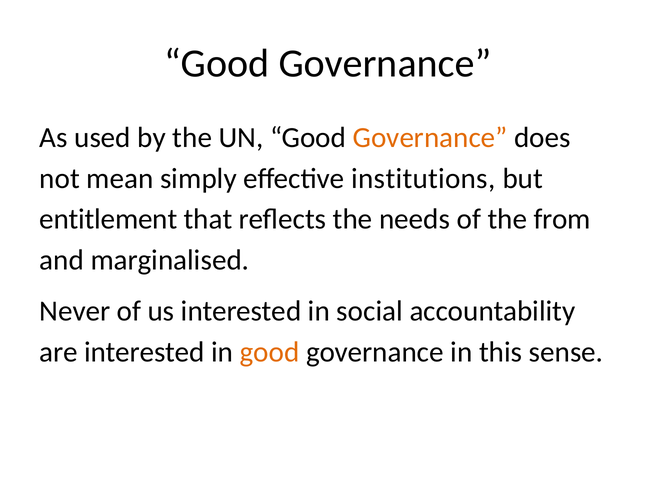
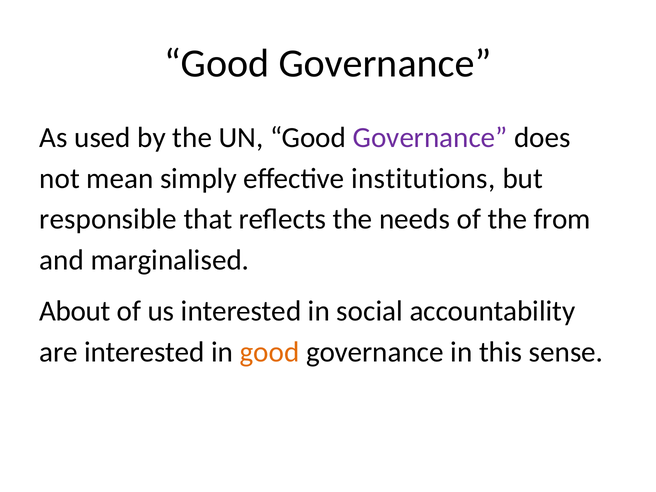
Governance colour: orange -> purple (430, 138)
entitlement: entitlement -> responsible (108, 219)
Never: Never -> About (75, 311)
